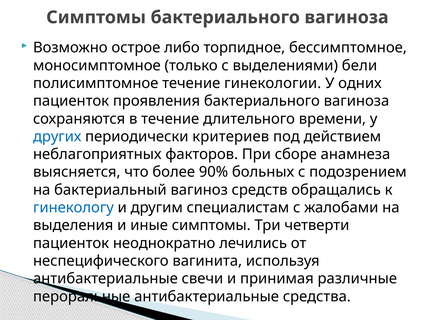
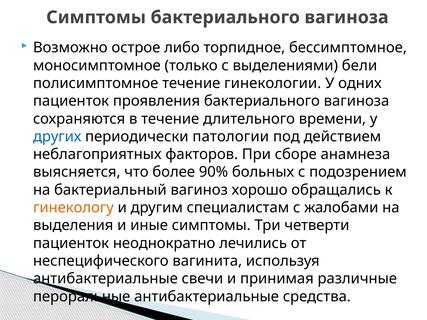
критериев: критериев -> патологии (231, 137)
средств: средств -> хорошо (260, 190)
гинекологу colour: blue -> orange (73, 208)
